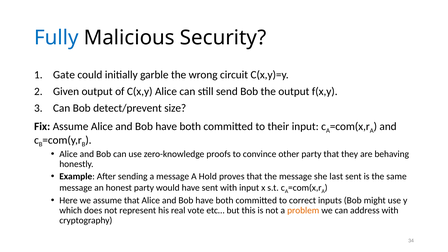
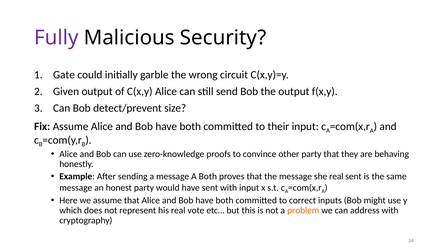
Fully colour: blue -> purple (56, 38)
A Hold: Hold -> Both (208, 176)
she last: last -> real (336, 176)
